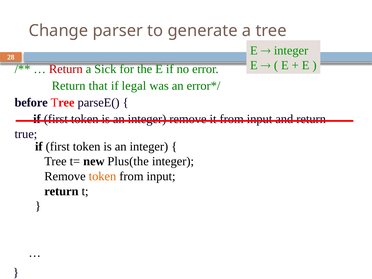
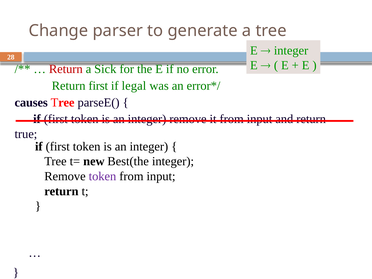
Return that: that -> first (98, 86)
before: before -> causes (31, 102)
Plus(the: Plus(the -> Best(the (128, 161)
token colour: orange -> purple (102, 176)
